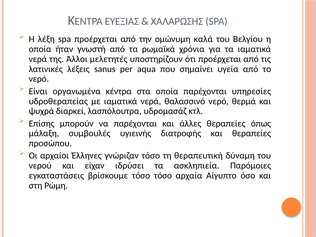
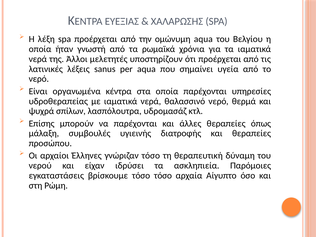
ομώνυμη καλά: καλά -> aqua (203, 39)
διαρκεί: διαρκεί -> σπίλων (71, 111)
